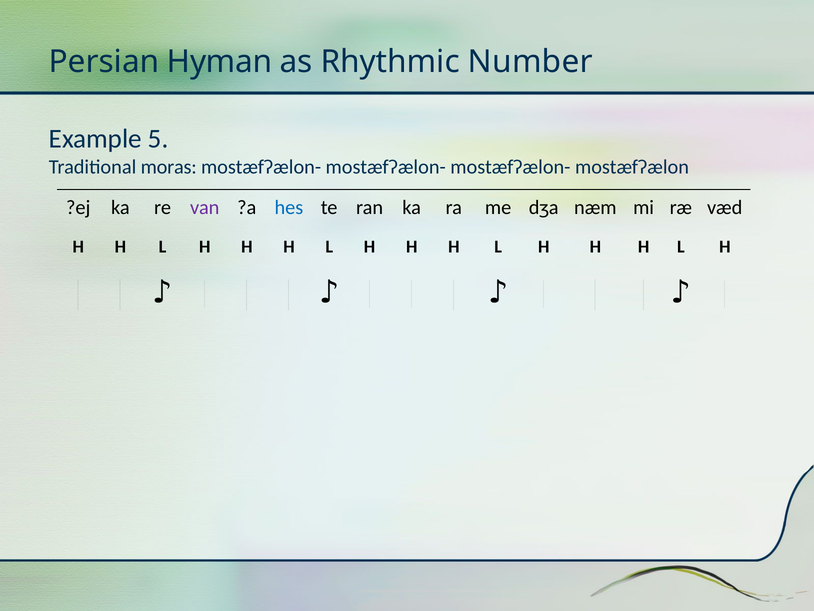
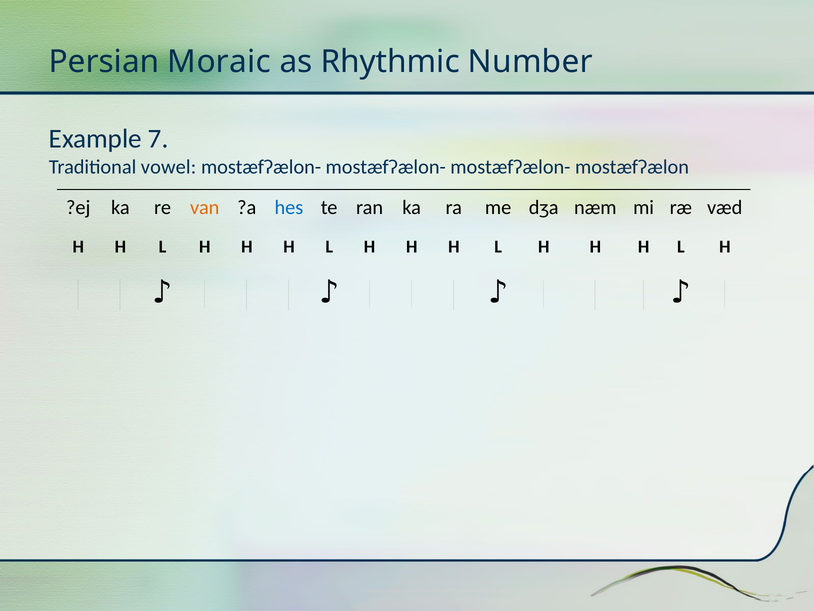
Hyman: Hyman -> Moraic (219, 62)
5: 5 -> 7 (158, 139)
moras: moras -> vowel (169, 167)
van colour: purple -> orange (205, 207)
